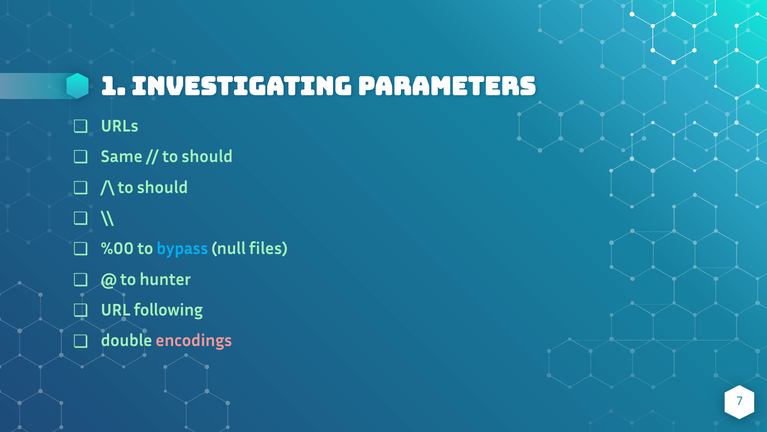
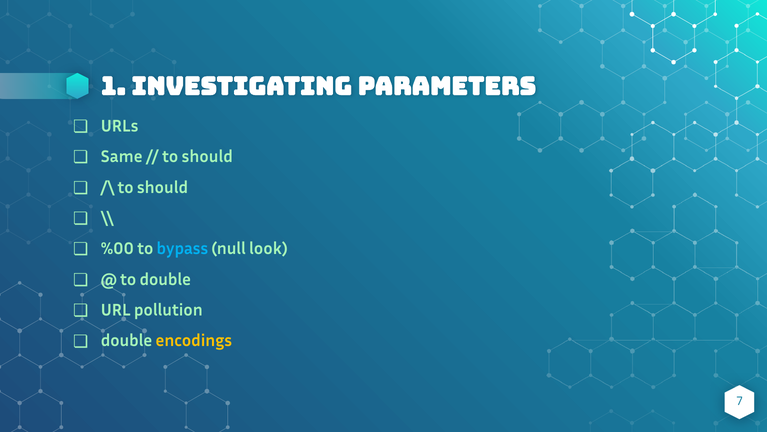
files: files -> look (268, 248)
to hunter: hunter -> double (165, 279)
following: following -> pollution (168, 310)
encodings colour: pink -> yellow (194, 340)
